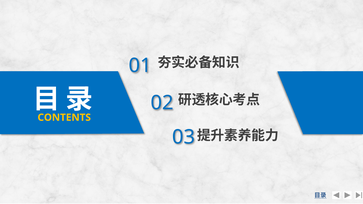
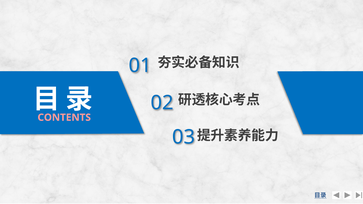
CONTENTS colour: yellow -> pink (64, 118)
